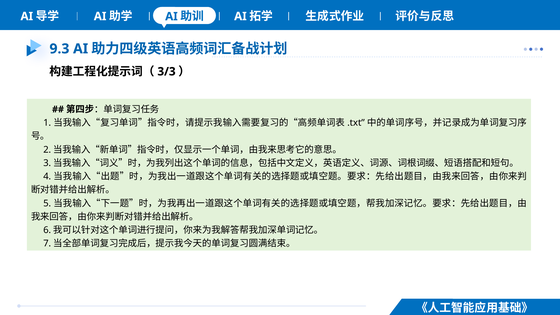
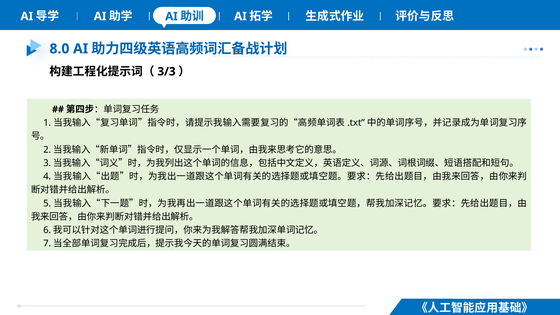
9.3: 9.3 -> 8.0 (59, 49)
